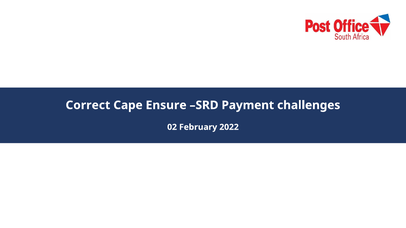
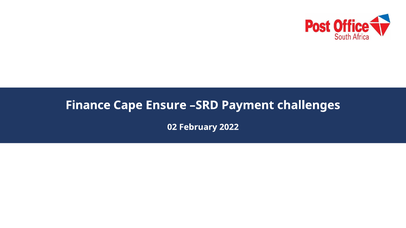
Correct: Correct -> Finance (88, 105)
